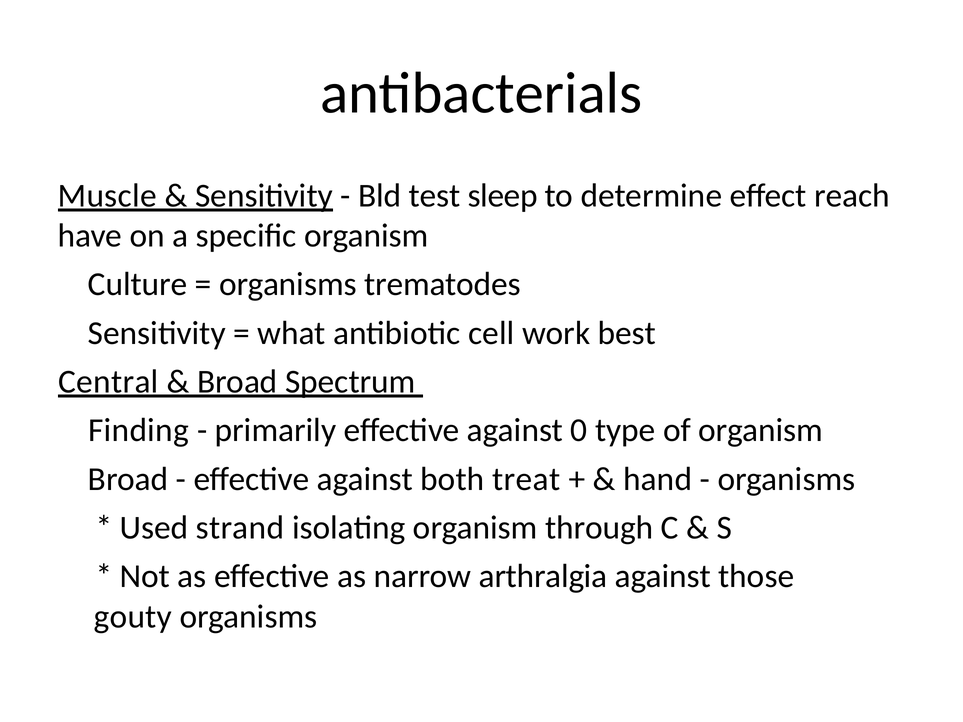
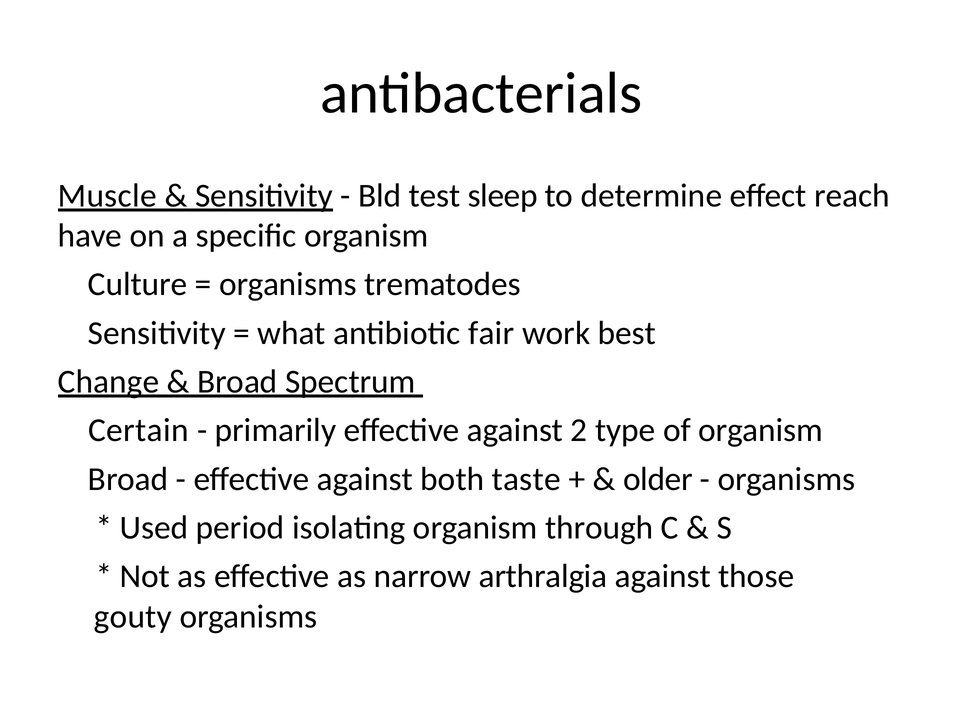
cell: cell -> fair (491, 333)
Central: Central -> Change (109, 382)
Finding: Finding -> Certain (139, 431)
0: 0 -> 2 (579, 431)
treat: treat -> taste (526, 479)
hand: hand -> older (658, 479)
strand: strand -> period (240, 528)
